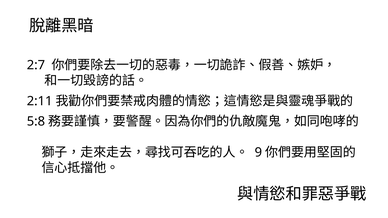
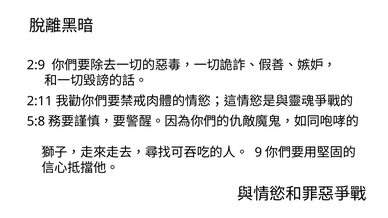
2:7: 2:7 -> 2:9 (36, 65)
